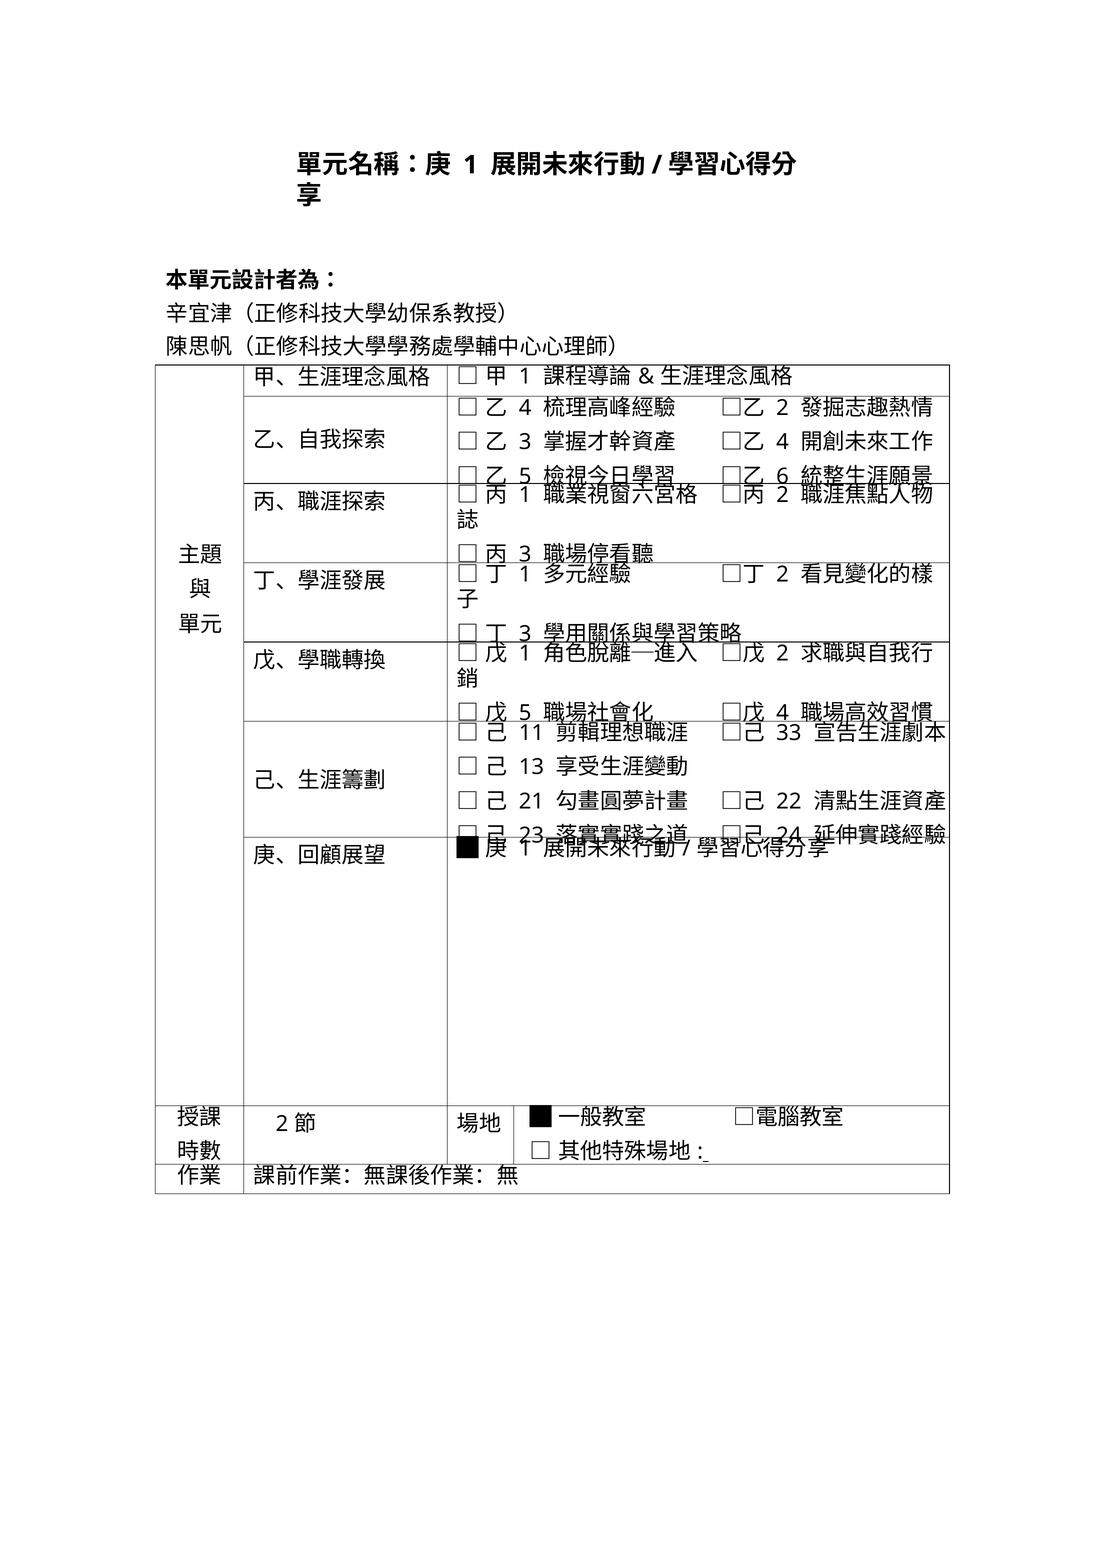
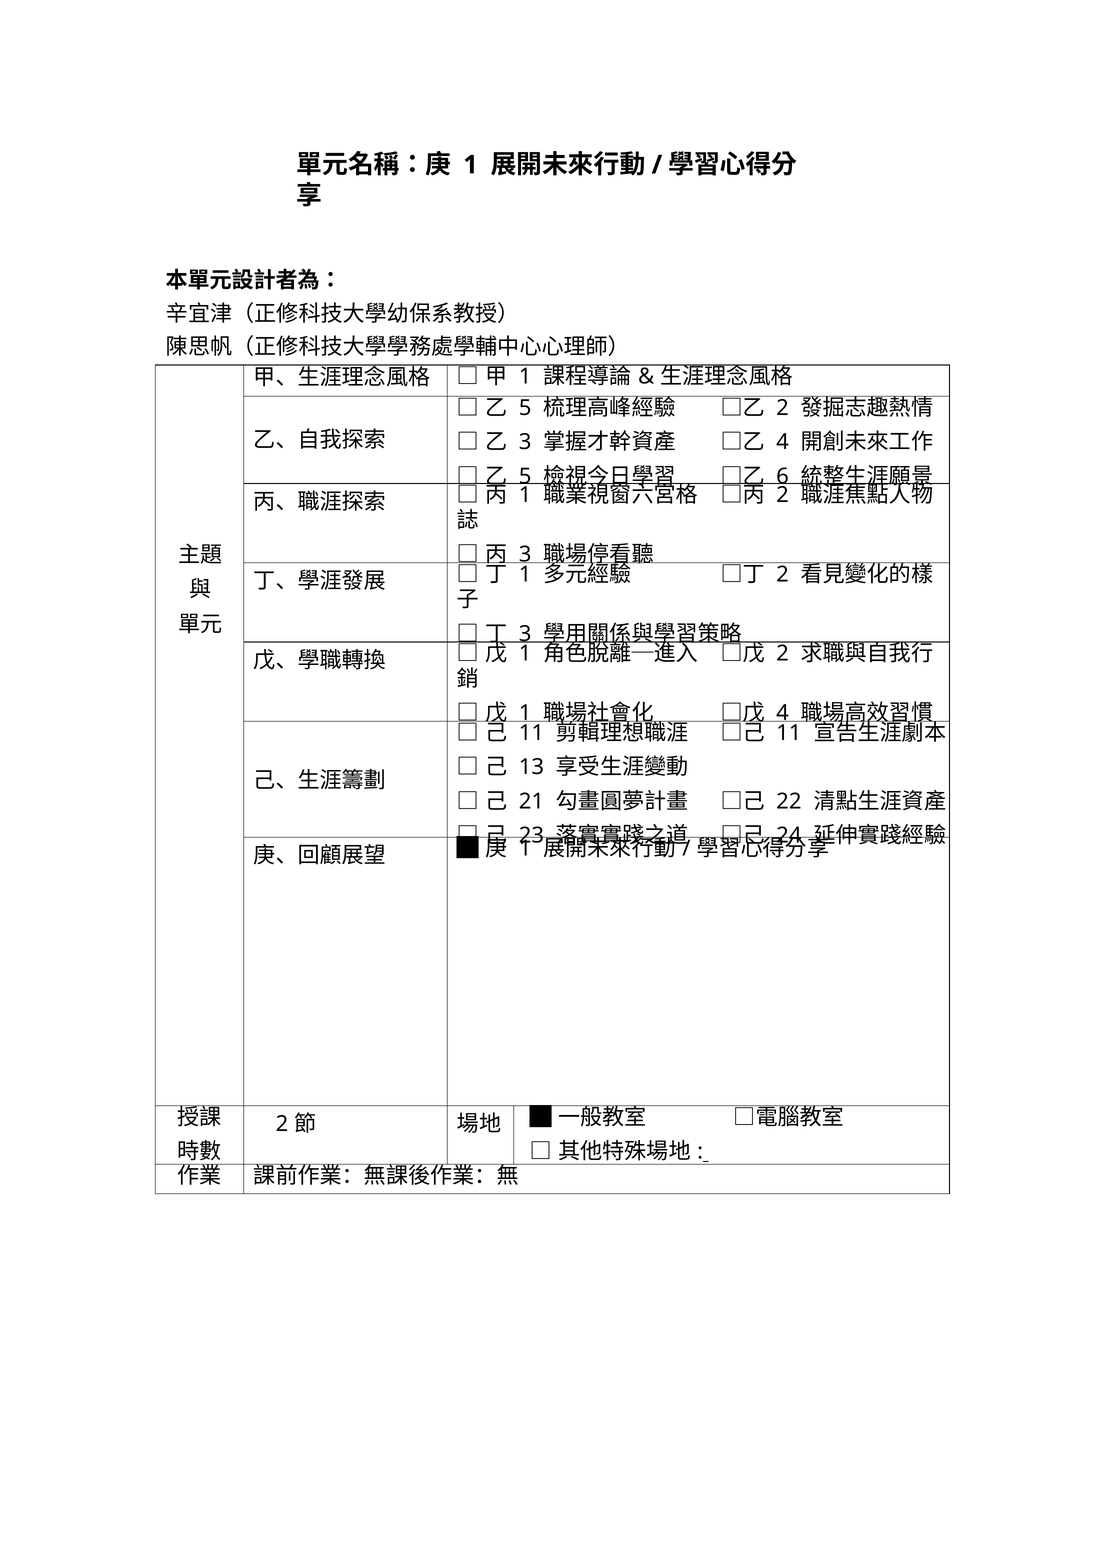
4: 4 -> 5 (525, 408)
5: 5 -> 1 (525, 713)
33: 33 -> 11 (789, 733)
